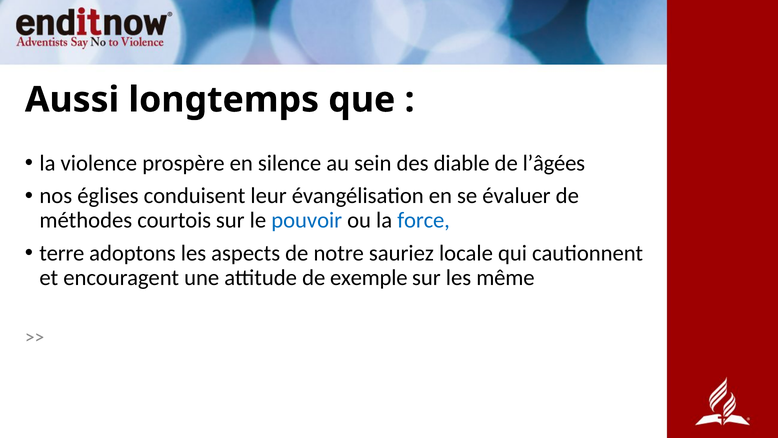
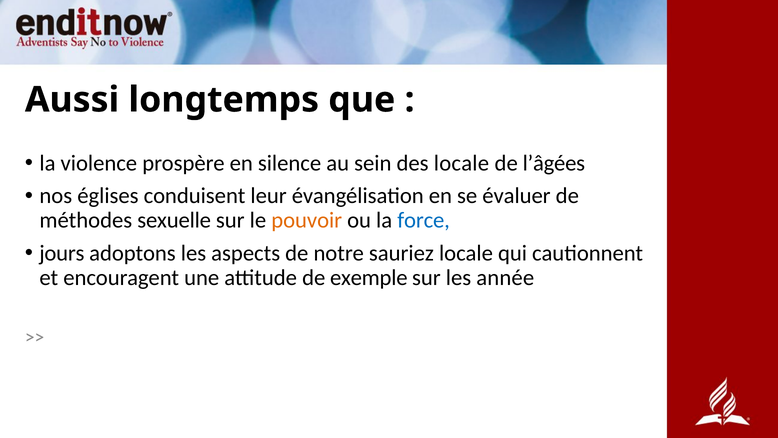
des diable: diable -> locale (461, 163)
courtois: courtois -> sexuelle (174, 220)
pouvoir colour: blue -> orange (307, 220)
terre: terre -> jours (62, 253)
même: même -> année (505, 277)
